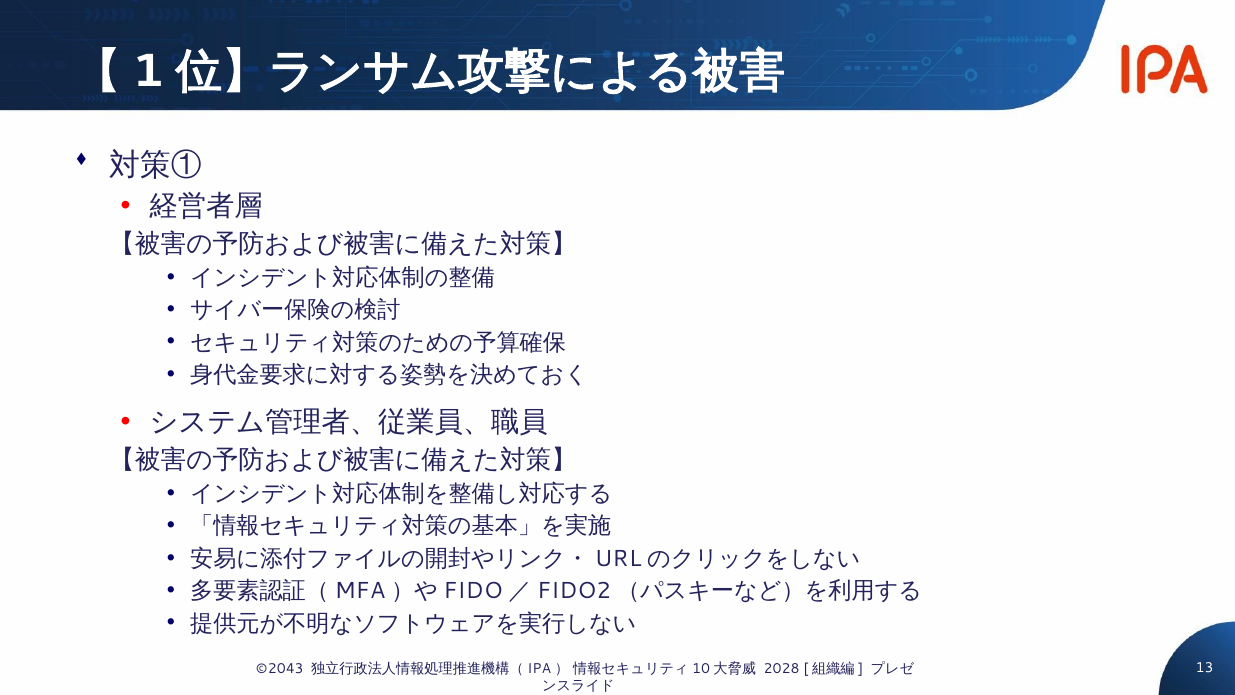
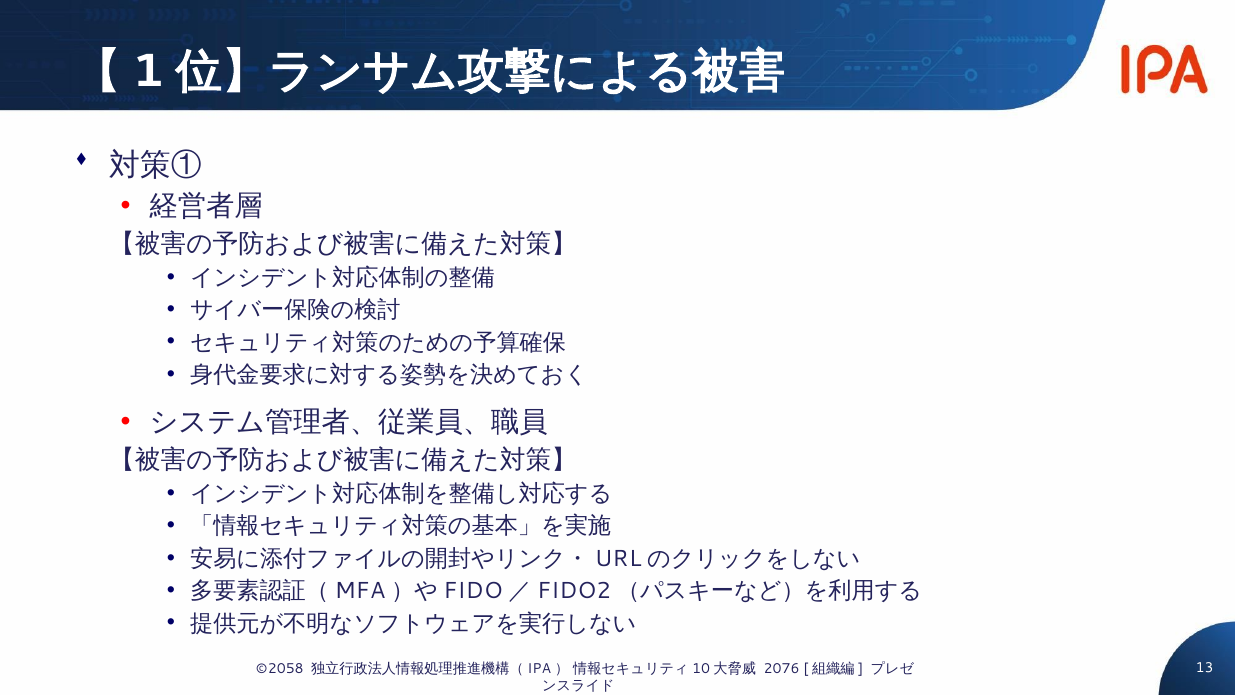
©2043: ©2043 -> ©2058 (280, 668)
2028: 2028 -> 2076 (782, 668)
